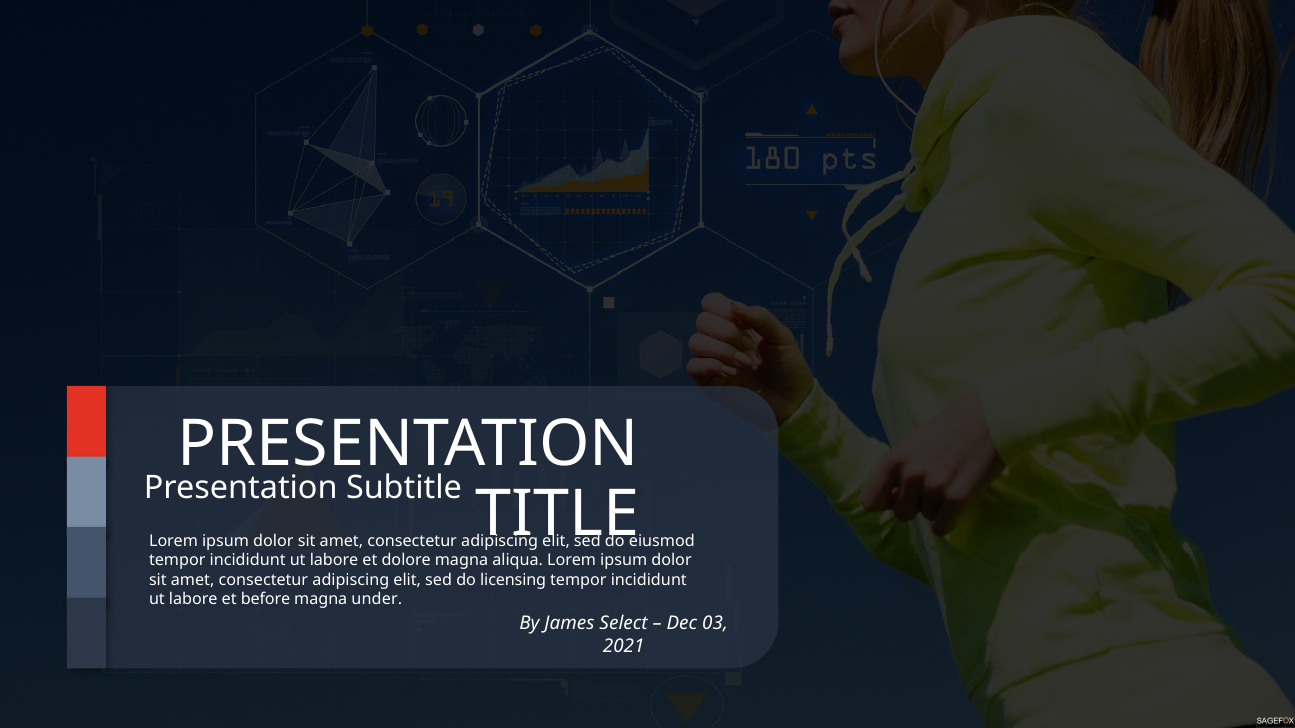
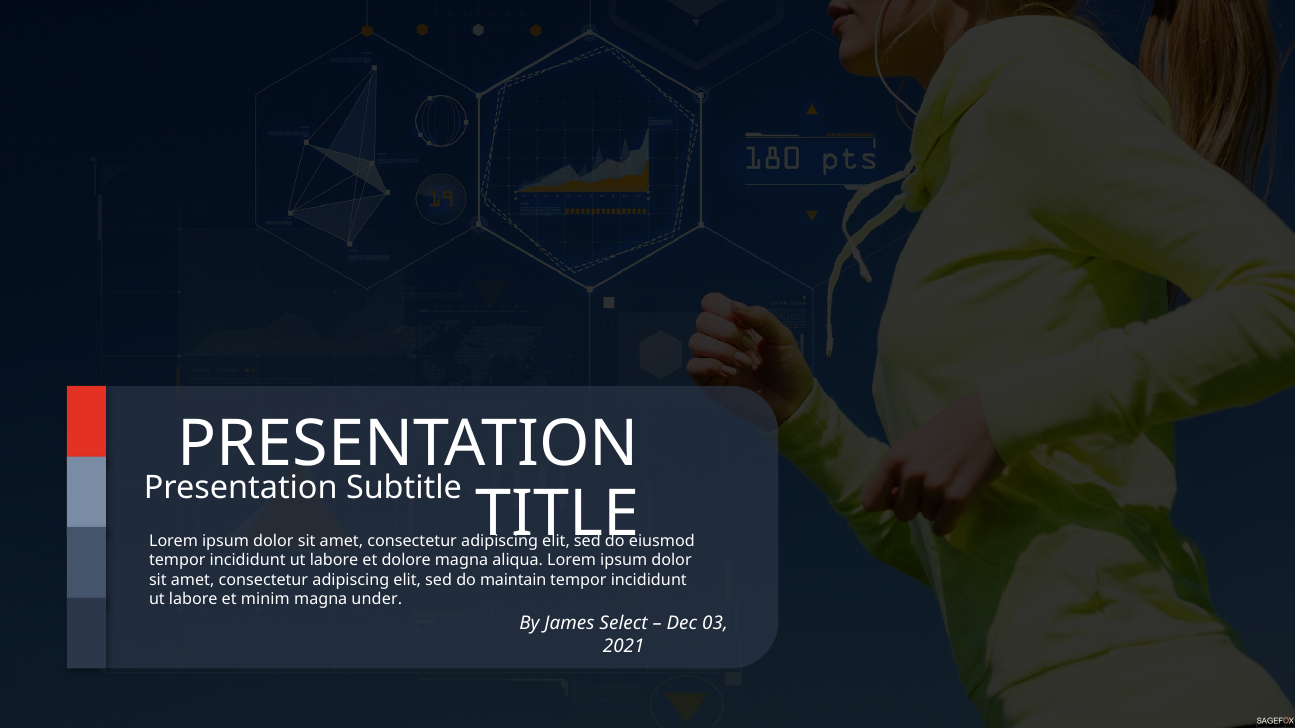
licensing: licensing -> maintain (513, 580)
before: before -> minim (265, 599)
